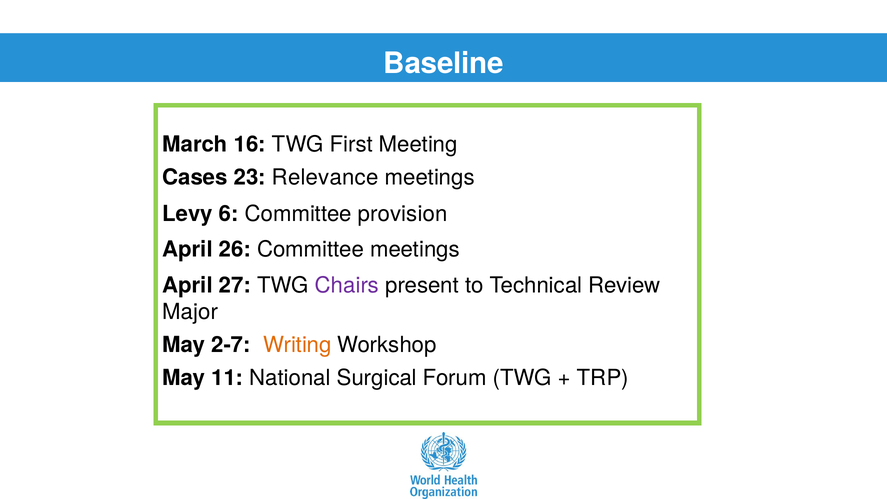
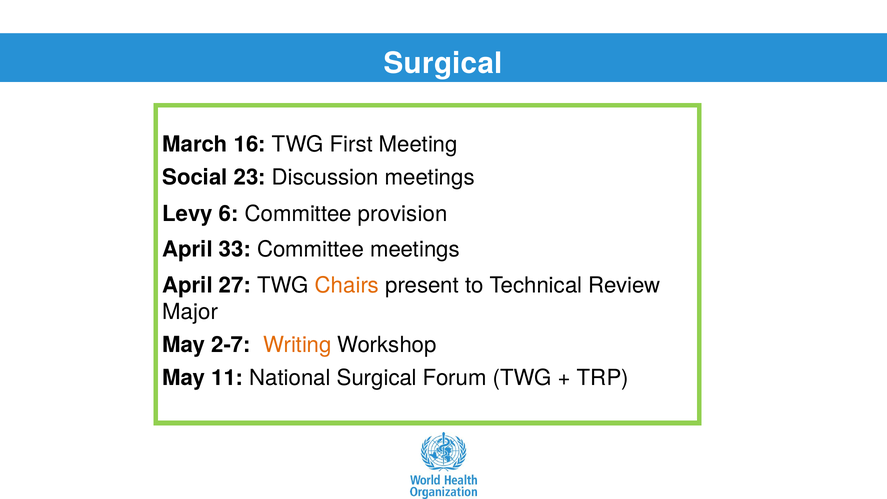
Baseline: Baseline -> Surgical (443, 64)
Cases: Cases -> Social (195, 178)
Relevance: Relevance -> Discussion (325, 178)
26: 26 -> 33 (235, 250)
Chairs colour: purple -> orange (347, 285)
